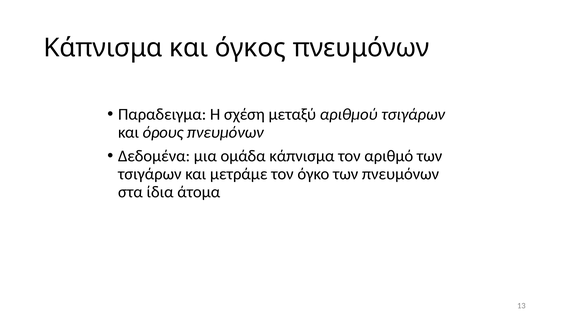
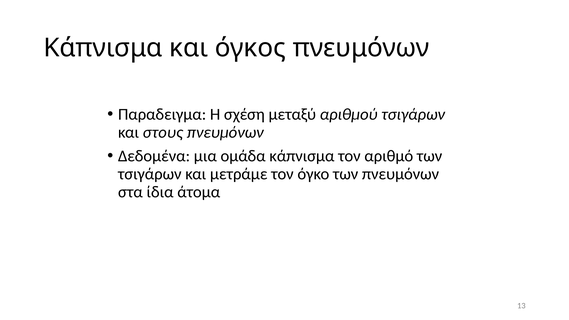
όρους: όρους -> στους (163, 132)
